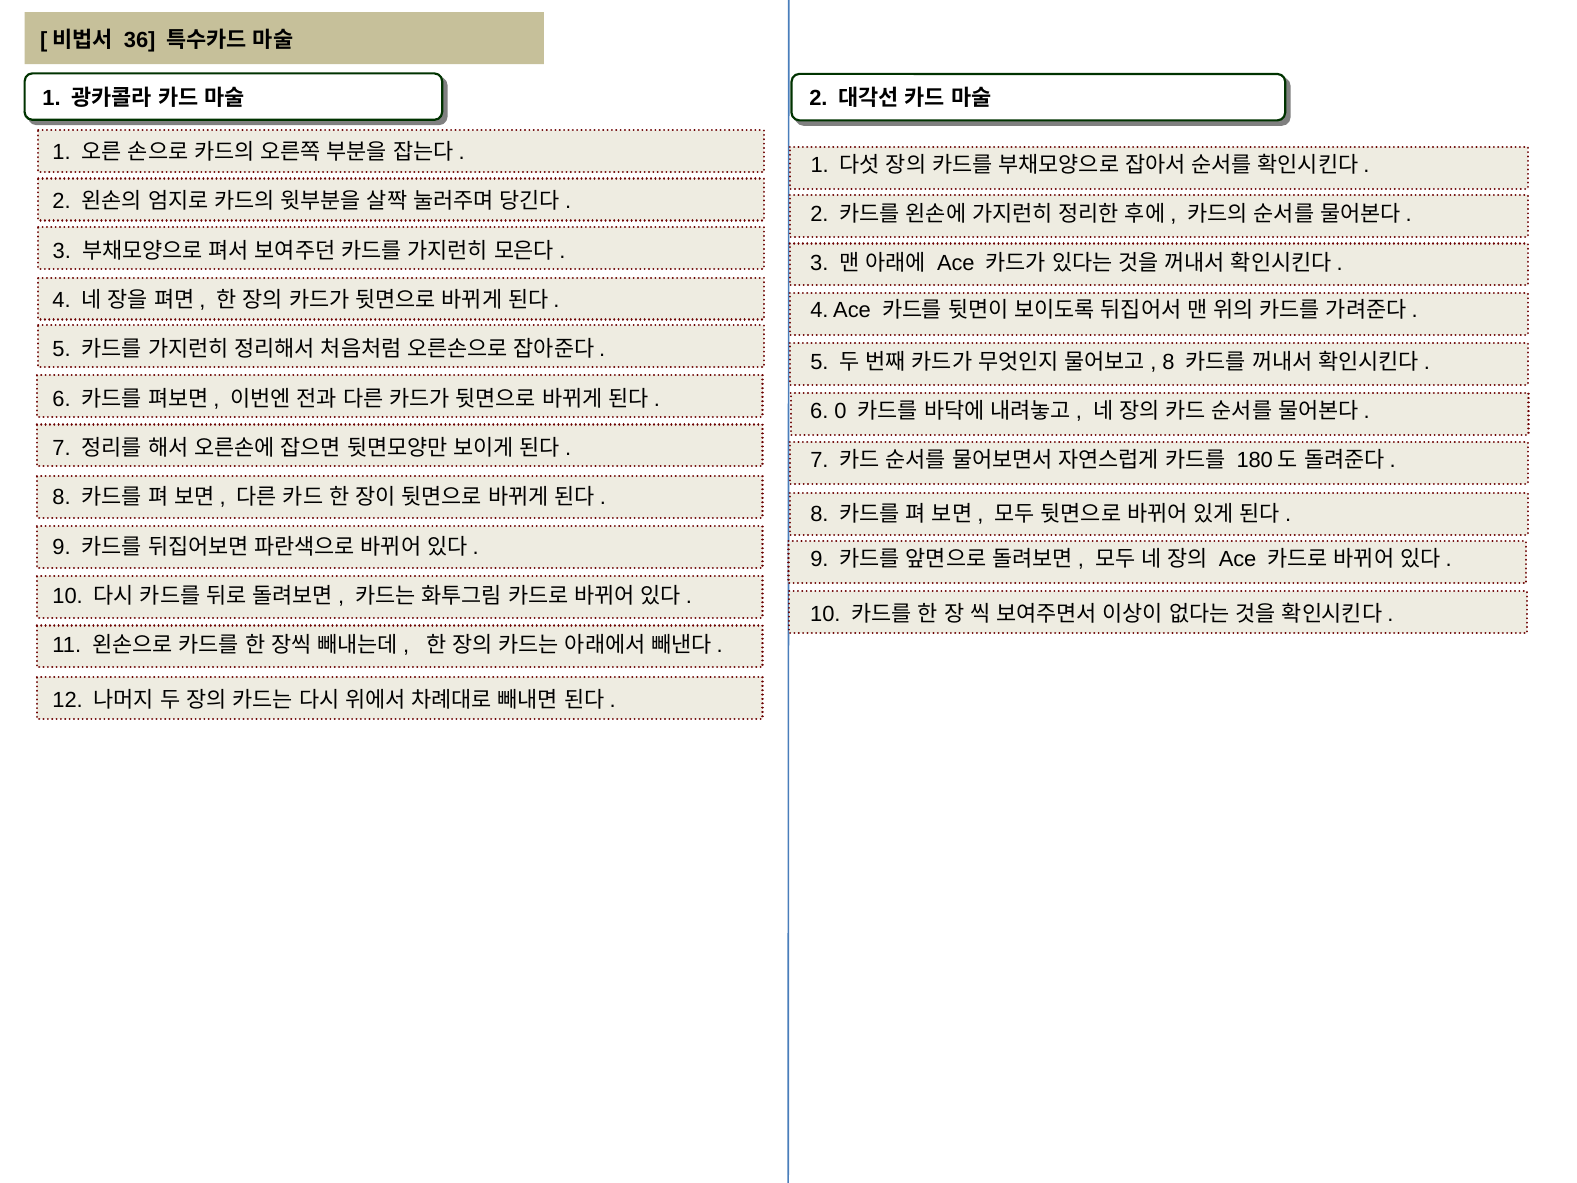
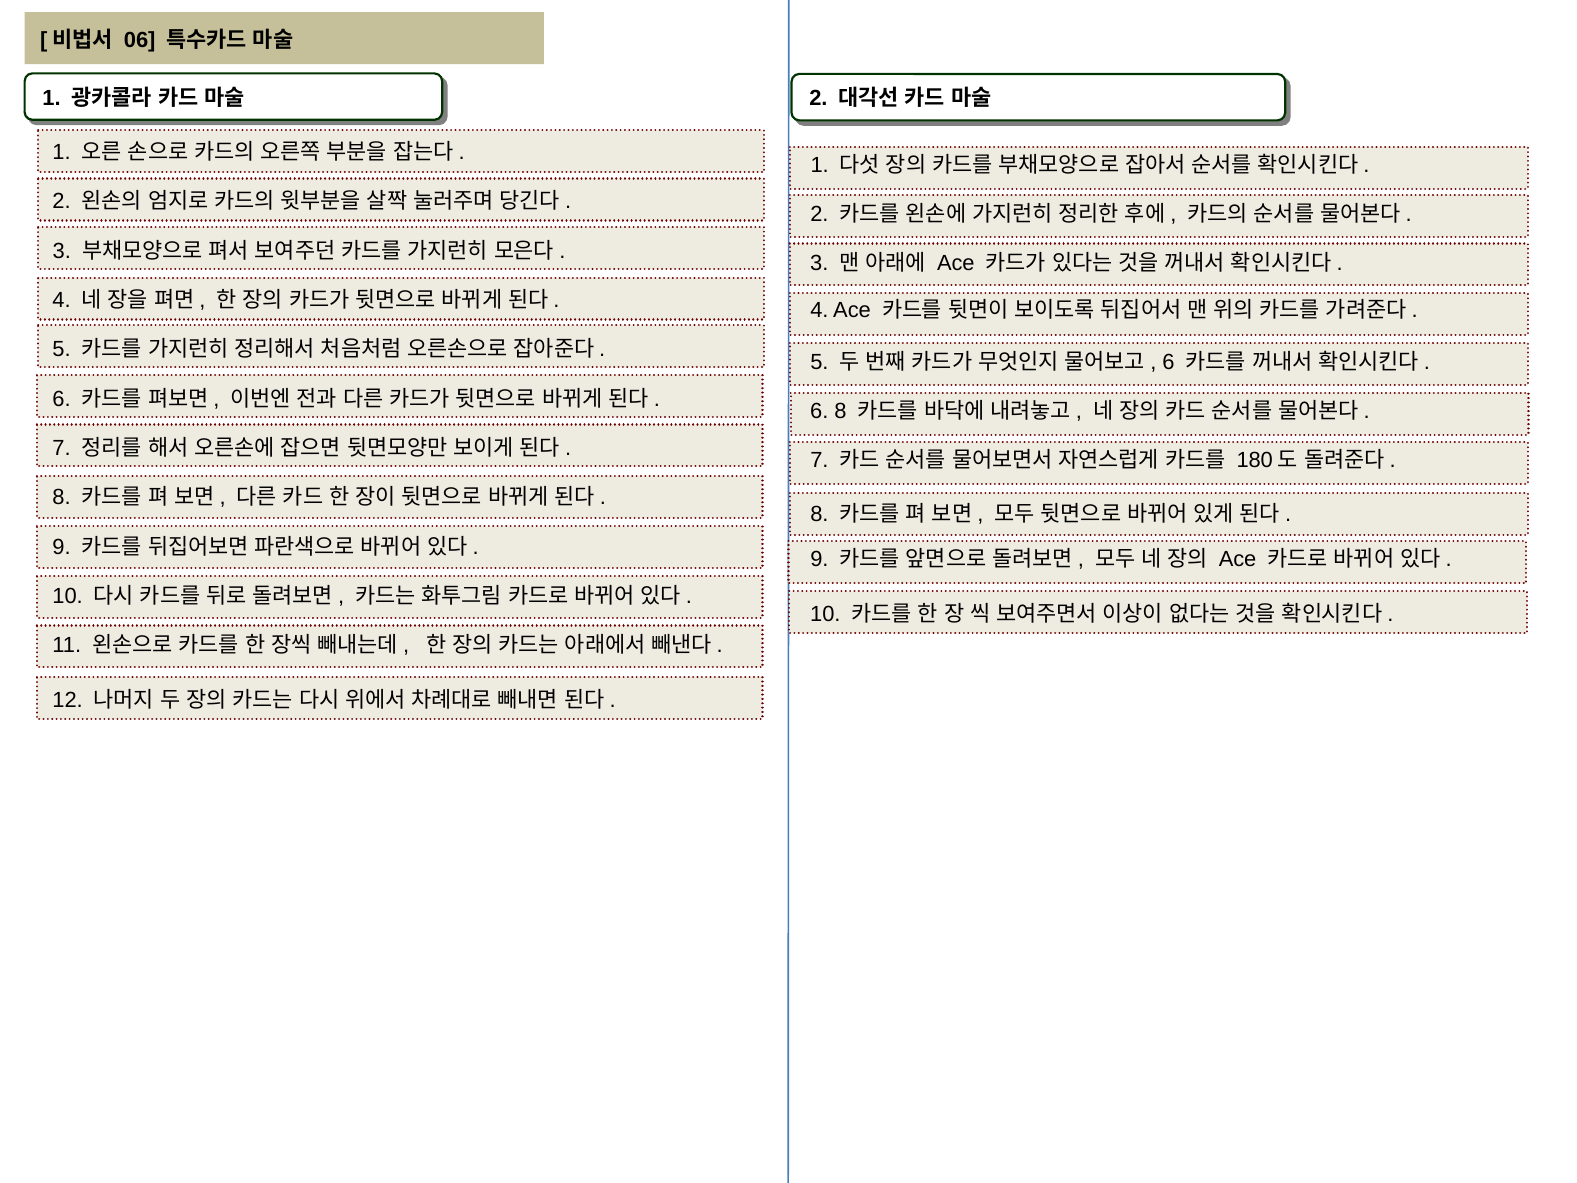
36: 36 -> 06 (140, 40)
8: 8 -> 6 (1168, 362)
6 0: 0 -> 8 (840, 411)
